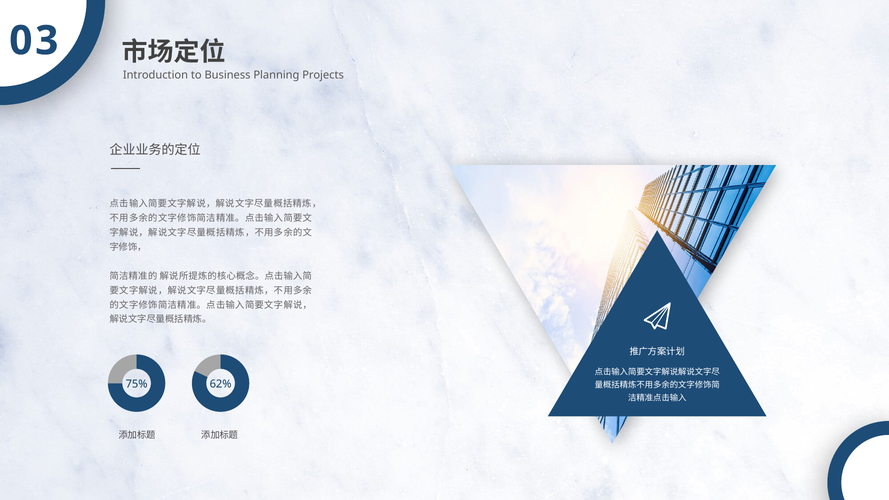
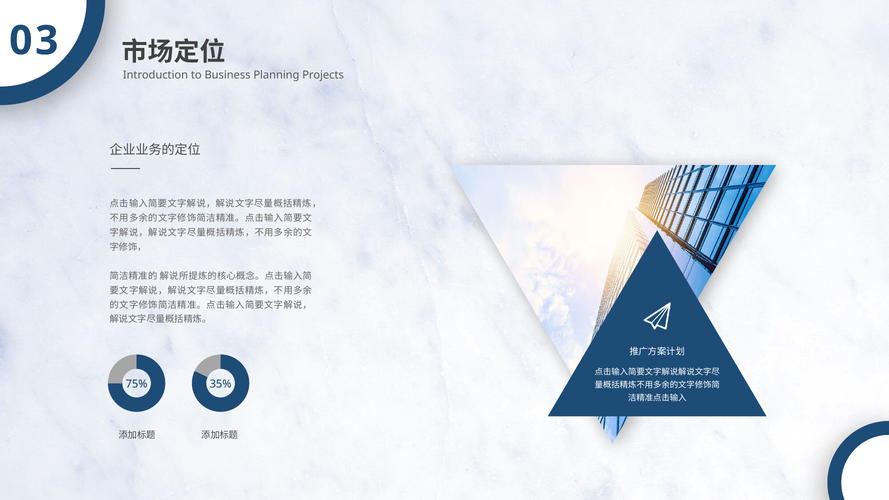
62%: 62% -> 35% (221, 384)
